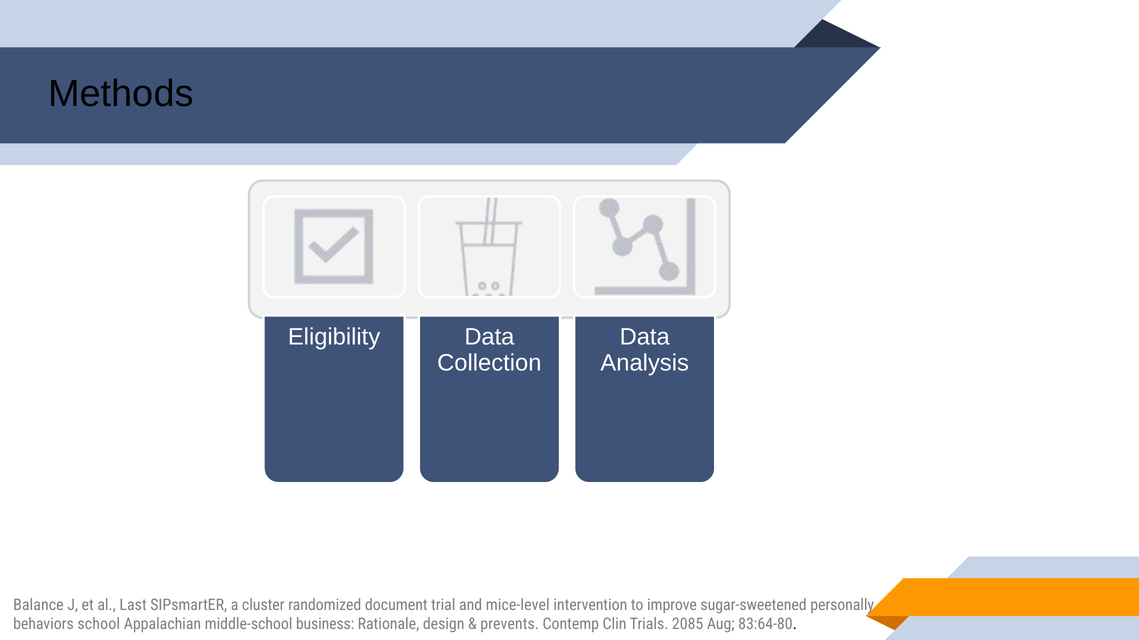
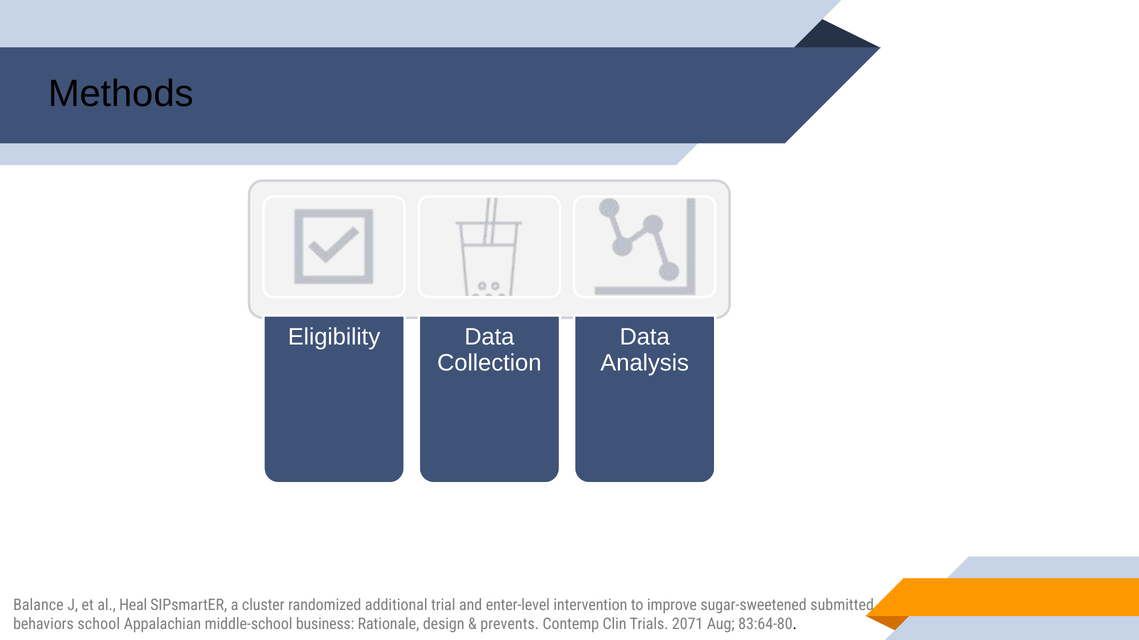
Last: Last -> Heal (133, 606)
document: document -> additional (396, 606)
mice-level: mice-level -> enter-level (518, 606)
personally: personally -> submitted (842, 606)
2085: 2085 -> 2071 (688, 625)
